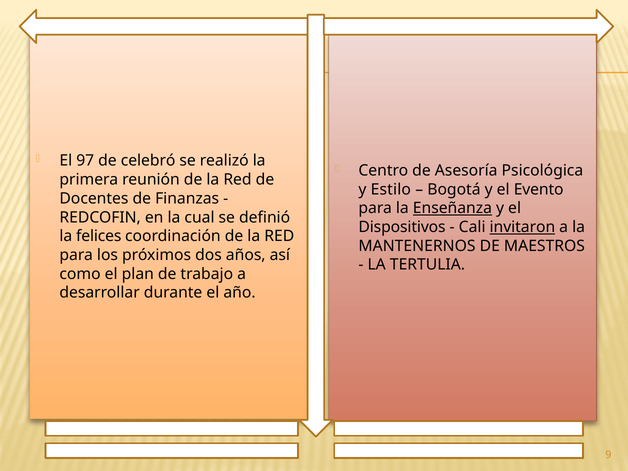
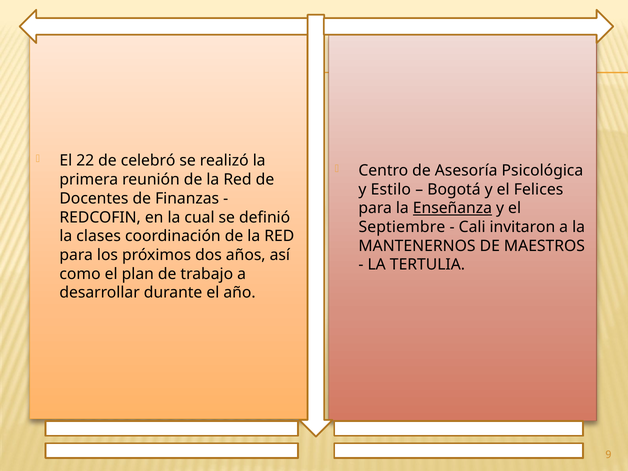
97: 97 -> 22 (85, 161)
Evento: Evento -> Felices (539, 189)
Dispositivos: Dispositivos -> Septiembre (402, 227)
invitaron underline: present -> none (522, 227)
felices: felices -> clases (99, 236)
